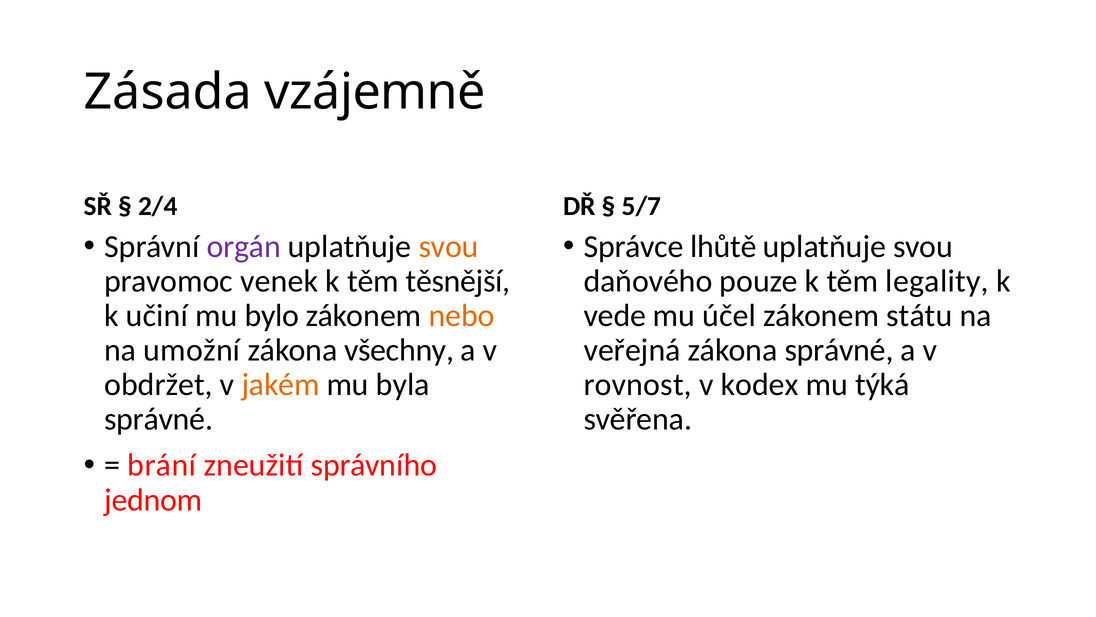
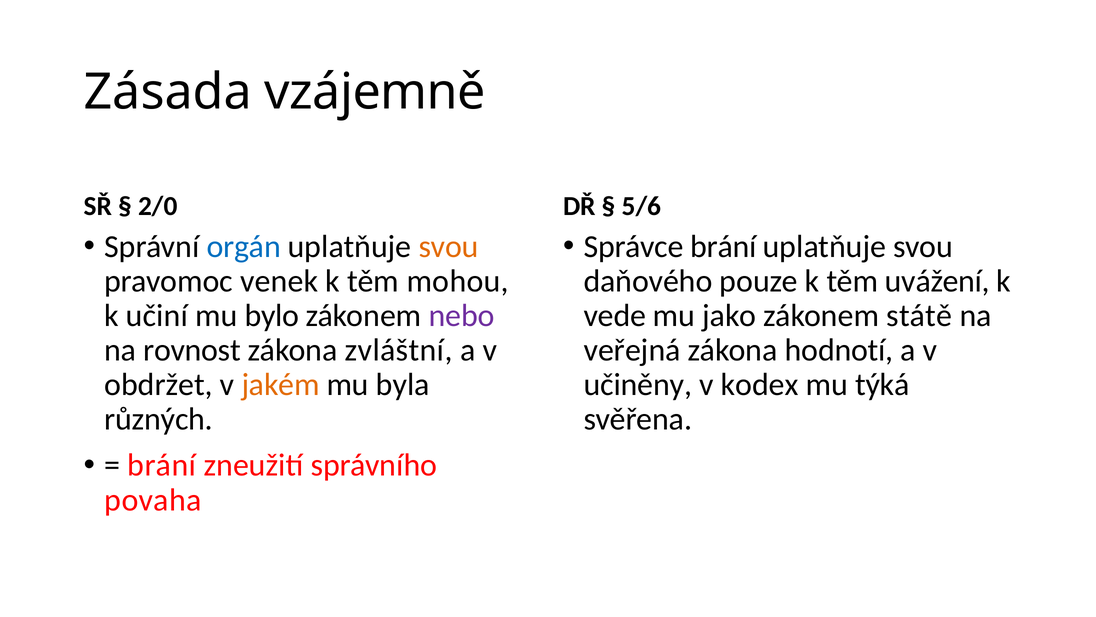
2/4: 2/4 -> 2/0 (158, 206)
5/7: 5/7 -> 5/6 (641, 206)
orgán colour: purple -> blue (244, 246)
Správce lhůtě: lhůtě -> brání (723, 246)
těsnější: těsnější -> mohou (458, 281)
legality: legality -> uvážení (937, 281)
nebo colour: orange -> purple (462, 315)
účel: účel -> jako (729, 315)
státu: státu -> státě (919, 315)
umožní: umožní -> rovnost (192, 350)
všechny: všechny -> zvláštní (399, 350)
zákona správné: správné -> hodnotí (839, 350)
rovnost: rovnost -> učiněny (638, 385)
správné: správné -> různých (159, 419)
jednom: jednom -> povaha (153, 500)
